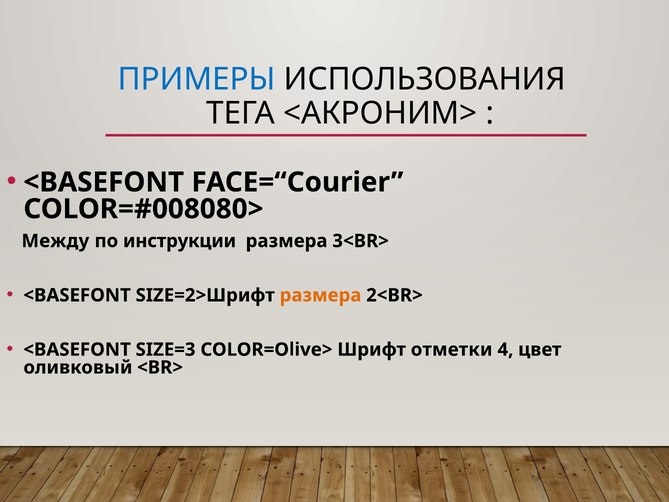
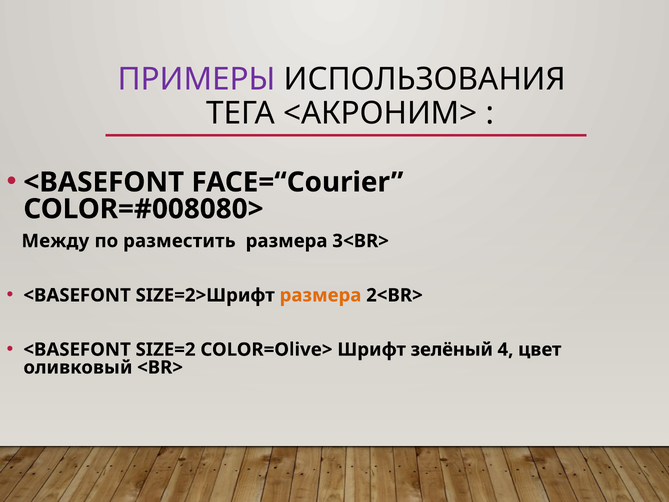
ПРИМЕРЫ colour: blue -> purple (197, 79)
инструкции: инструкции -> разместить (179, 241)
SIZE=3: SIZE=3 -> SIZE=2 (166, 349)
отметки: отметки -> зелёный (452, 349)
